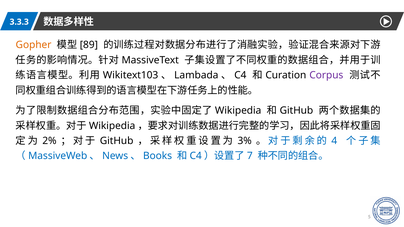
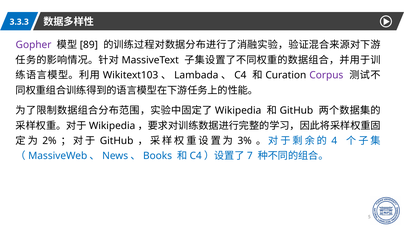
Gopher colour: orange -> purple (34, 45)
